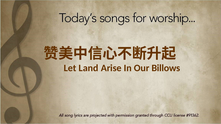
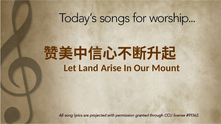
Billows: Billows -> Mount (166, 68)
